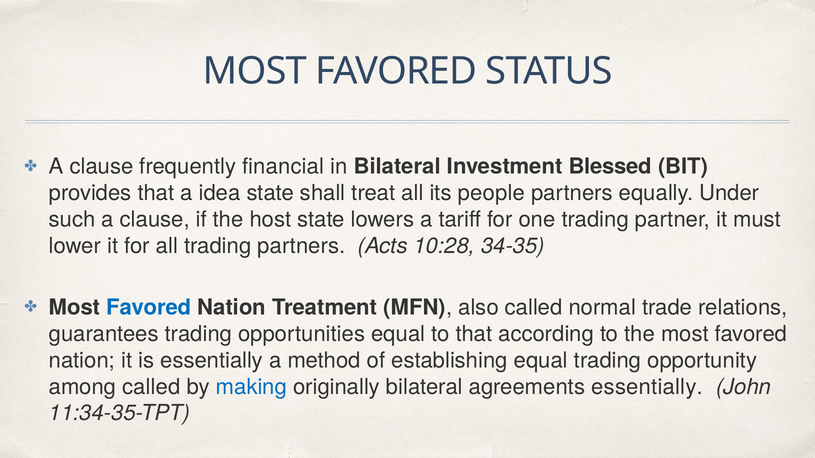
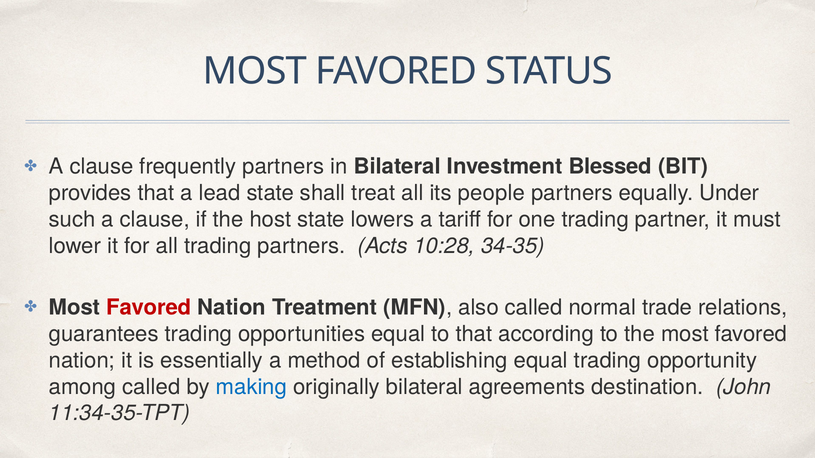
frequently financial: financial -> partners (283, 167)
idea: idea -> lead (220, 193)
Favored colour: blue -> red (149, 308)
agreements essentially: essentially -> destination (647, 387)
